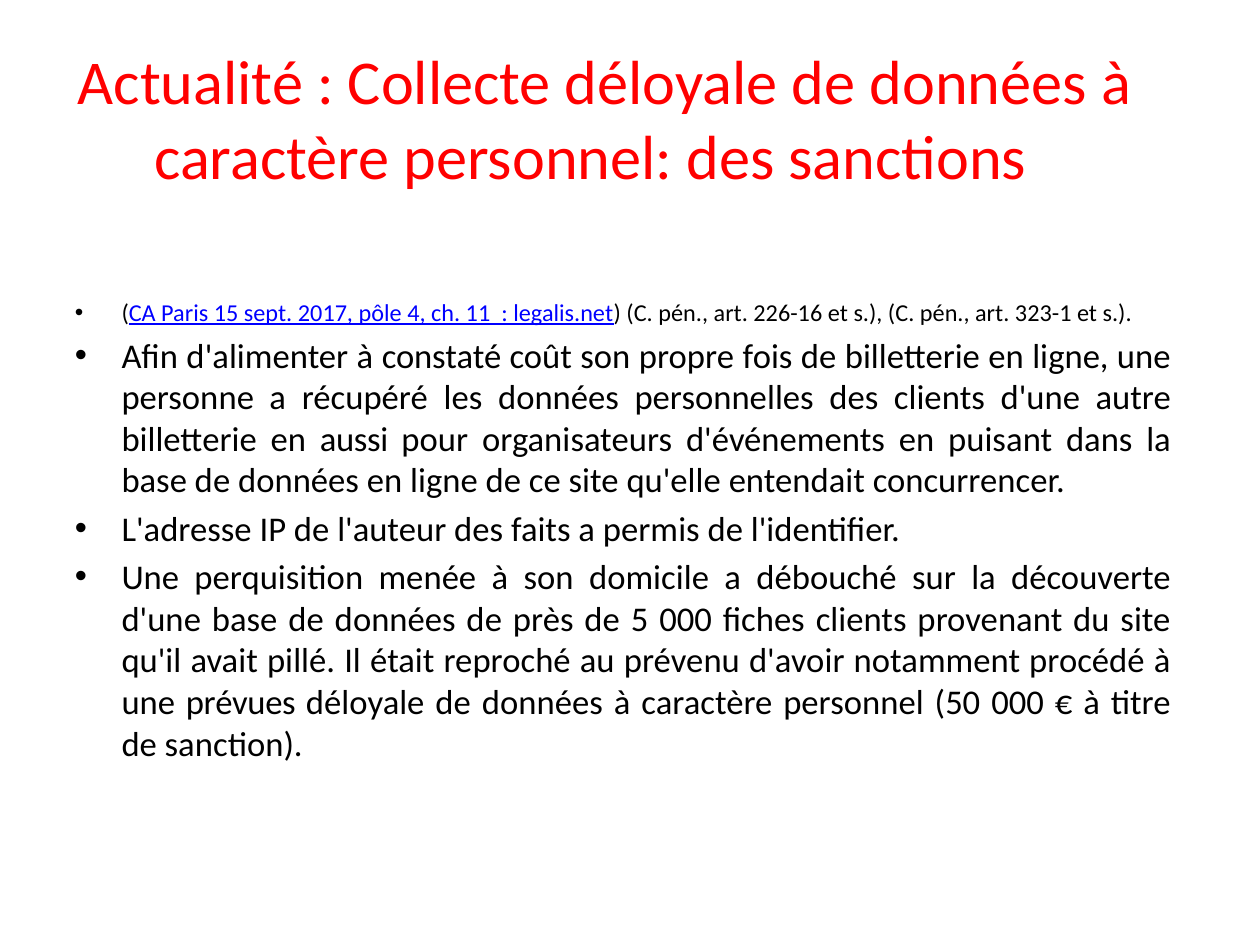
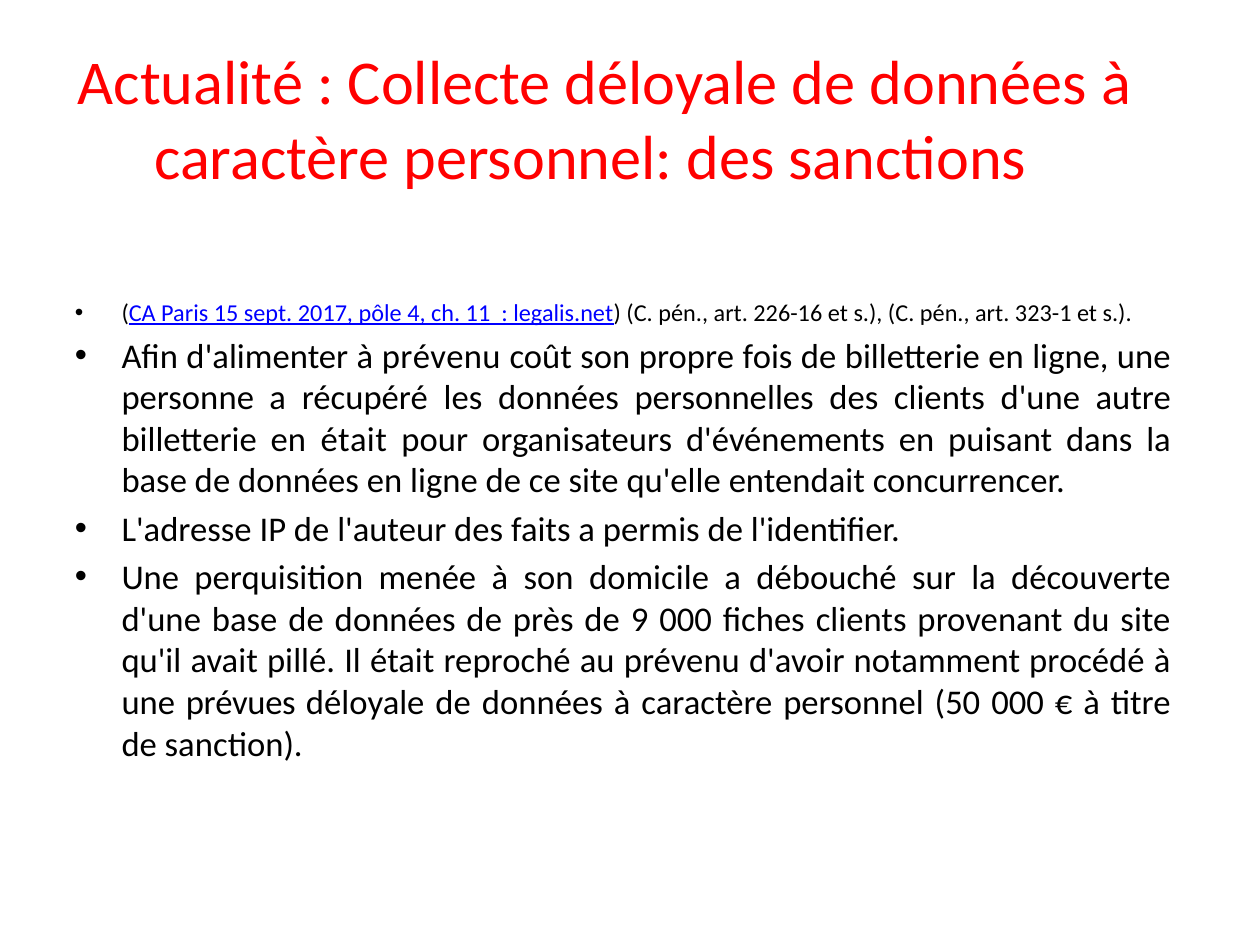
à constaté: constaté -> prévenu (441, 356)
en aussi: aussi -> était (354, 440)
5: 5 -> 9 (640, 620)
